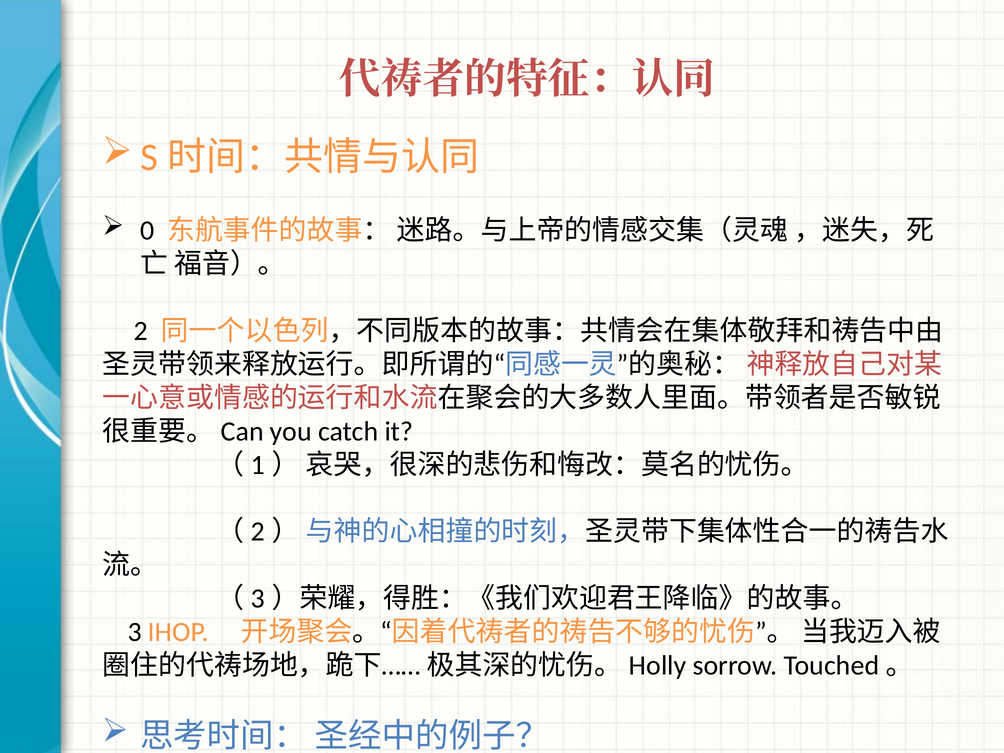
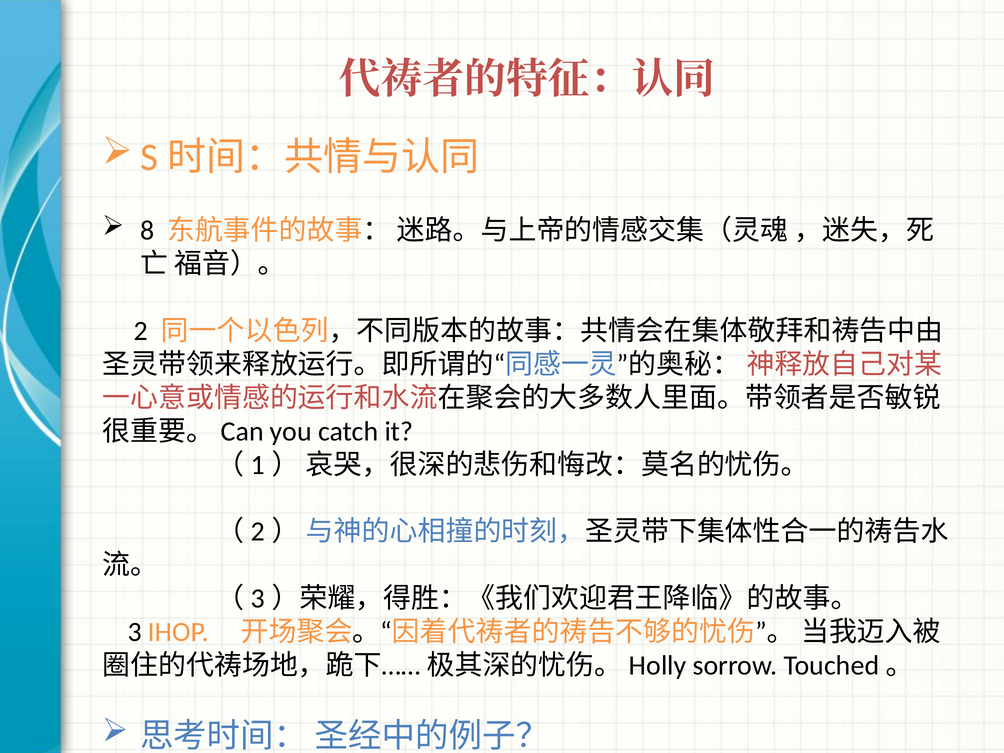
0: 0 -> 8 (147, 230)
